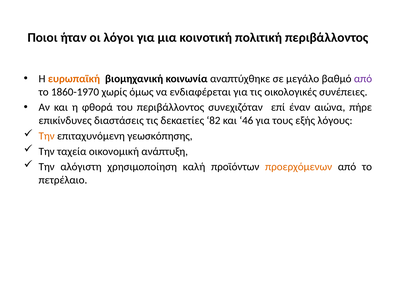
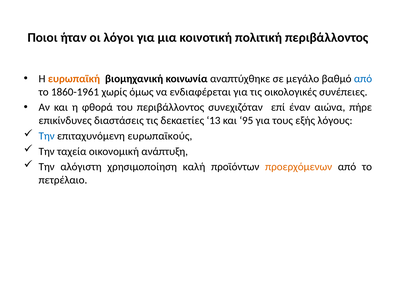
από colour: purple -> blue (363, 79)
1860-1970: 1860-1970 -> 1860-1961 (75, 92)
82: 82 -> 13 (213, 121)
46: 46 -> 95 (246, 121)
Την colour: orange -> blue (47, 136)
γεωσκόπησης: γεωσκόπησης -> ευρωπαϊκούς (160, 136)
